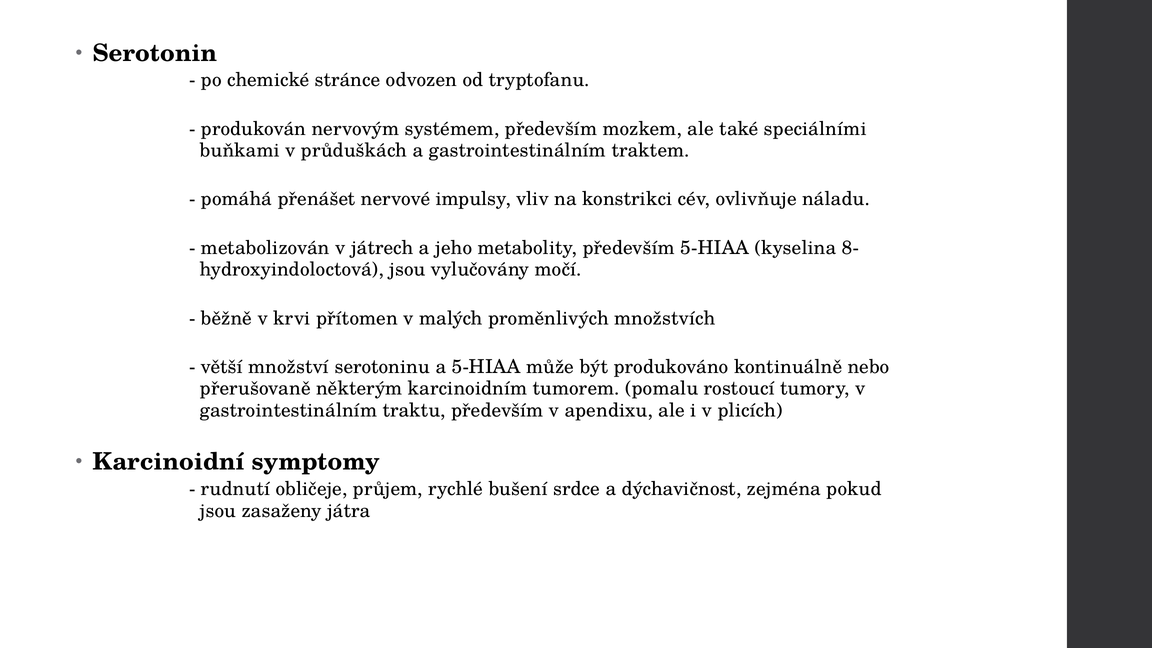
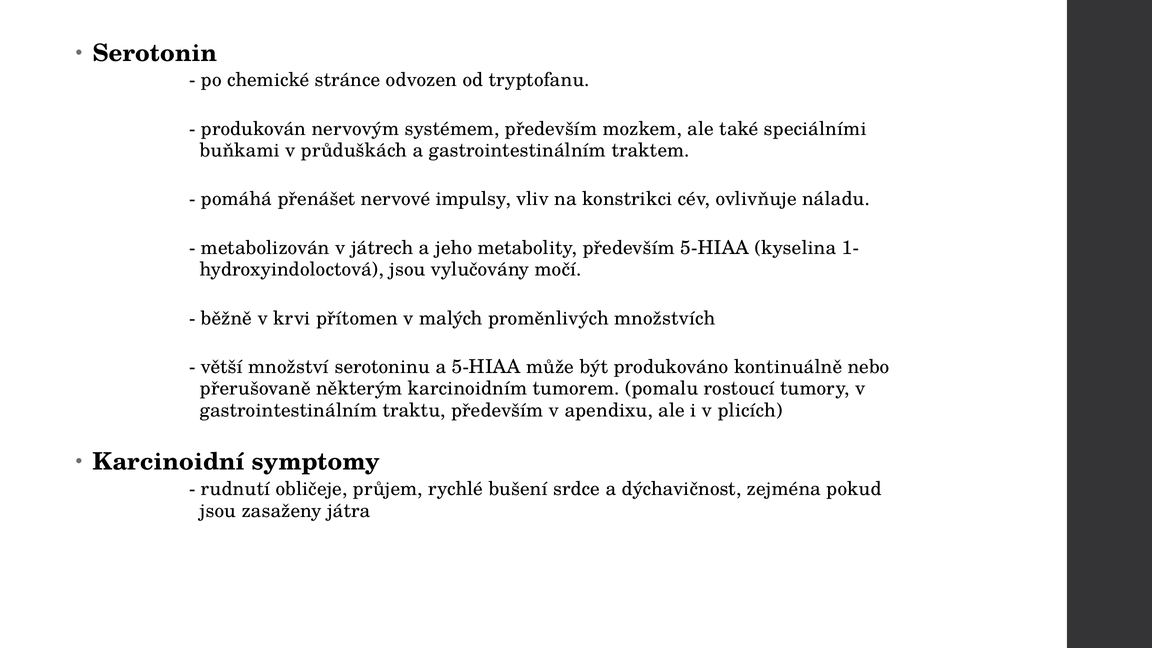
8-: 8- -> 1- (850, 248)
